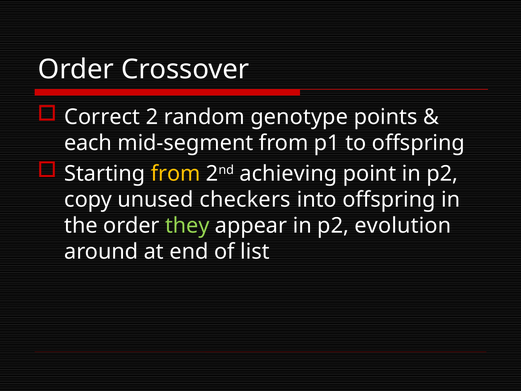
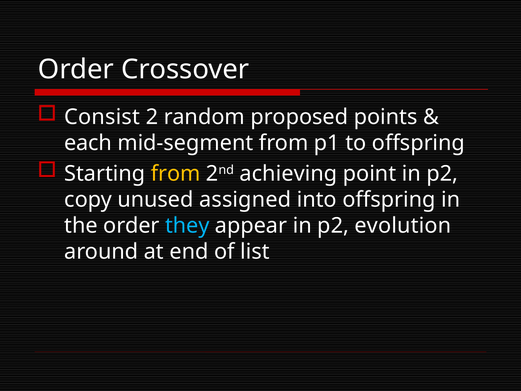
Correct: Correct -> Consist (102, 117)
genotype: genotype -> proposed (299, 117)
checkers: checkers -> assigned (245, 199)
they colour: light green -> light blue (187, 226)
